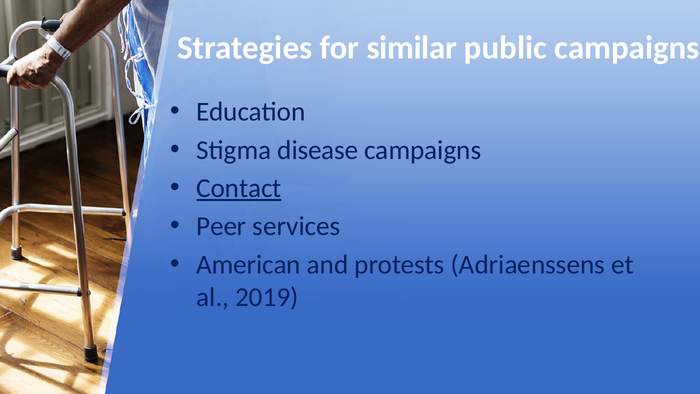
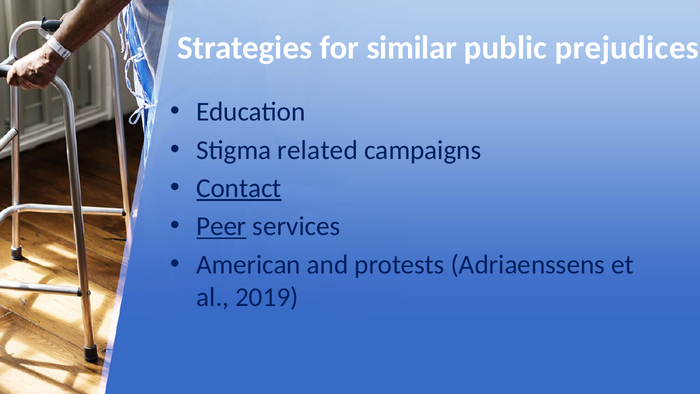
public campaigns: campaigns -> prejudices (627, 48)
disease: disease -> related (318, 150)
Peer underline: none -> present (221, 226)
